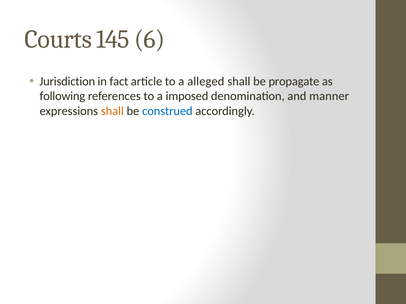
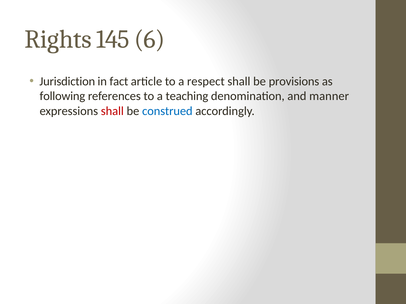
Courts: Courts -> Rights (58, 39)
alleged: alleged -> respect (206, 81)
propagate: propagate -> provisions (294, 81)
imposed: imposed -> teaching (187, 96)
shall colour: orange -> red (112, 111)
